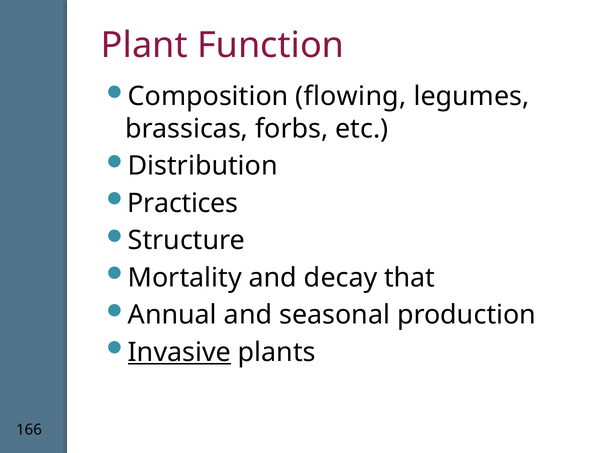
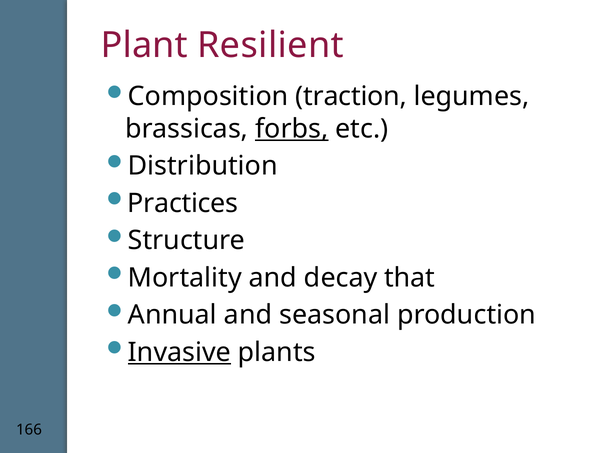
Function: Function -> Resilient (270, 45)
flowing: flowing -> traction (351, 97)
forbs underline: none -> present (292, 129)
